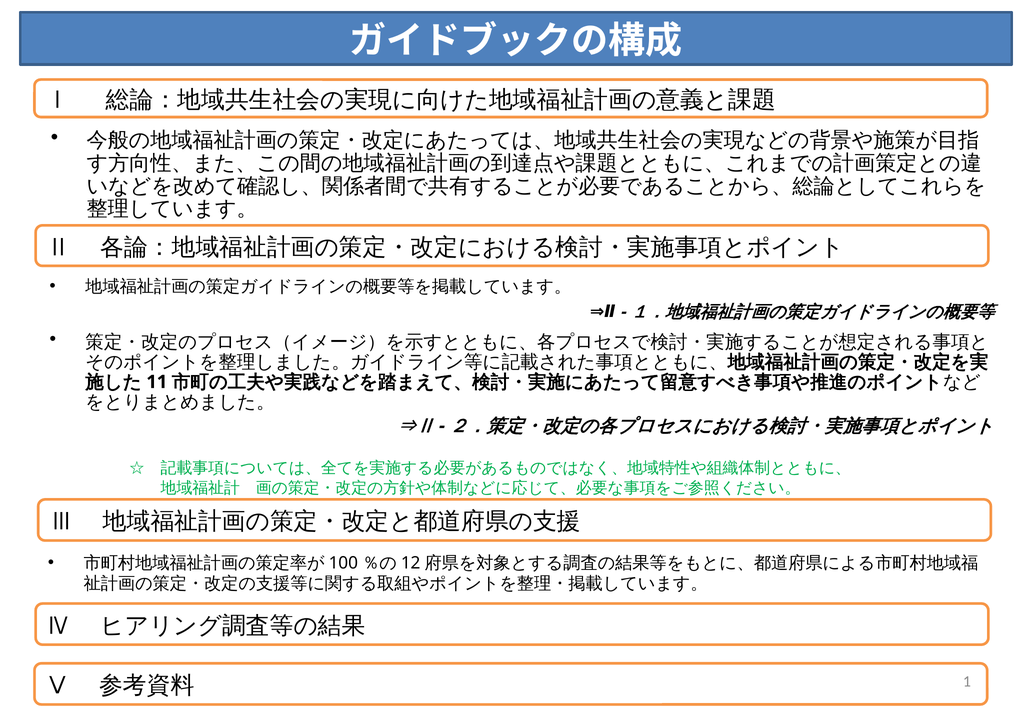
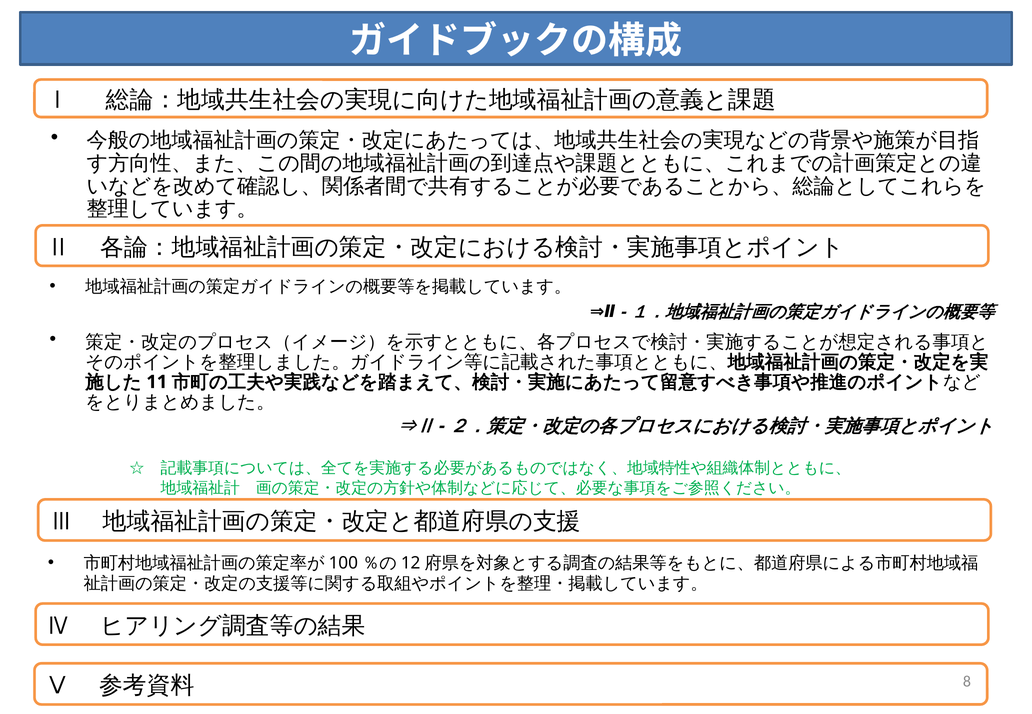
1: 1 -> 8 (967, 682)
